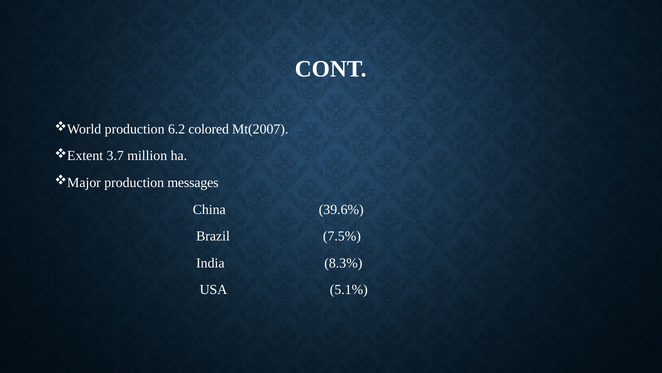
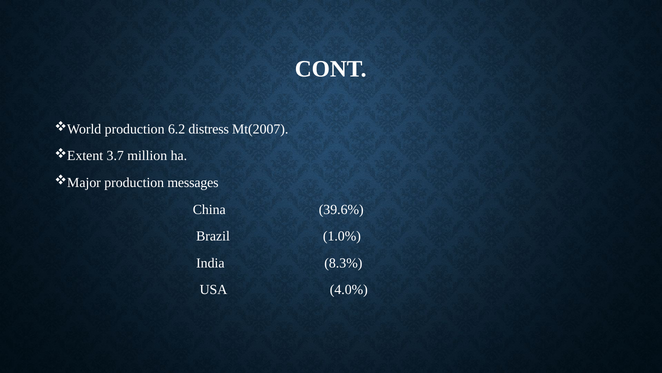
colored: colored -> distress (209, 129)
7.5%: 7.5% -> 1.0% (342, 236)
5.1%: 5.1% -> 4.0% (349, 289)
